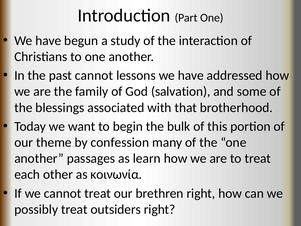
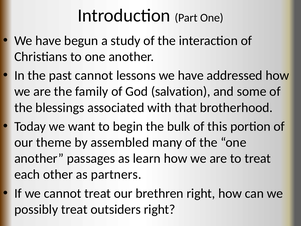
confession: confession -> assembled (120, 142)
κοινωνία: κοινωνία -> partners (116, 174)
